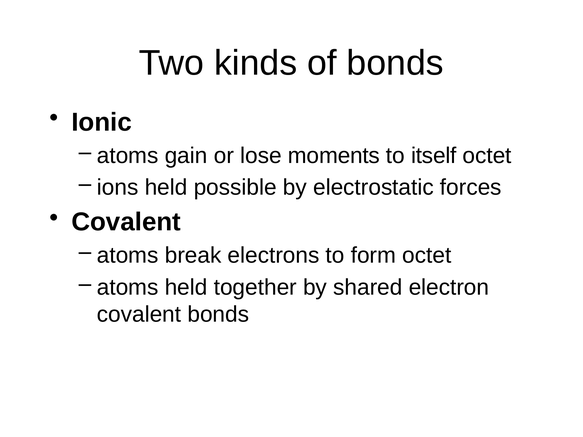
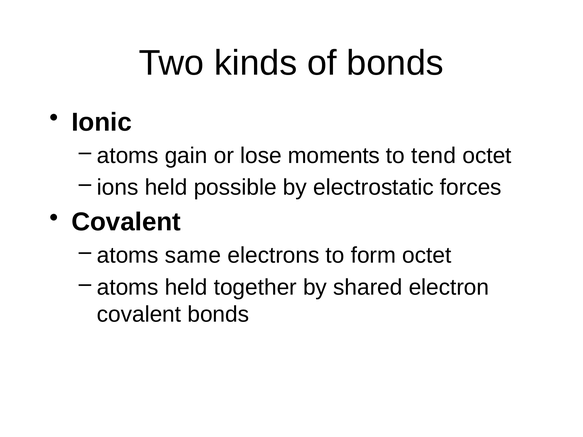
itself: itself -> tend (434, 156)
break: break -> same (193, 256)
